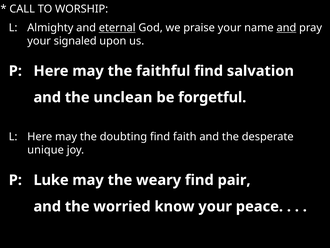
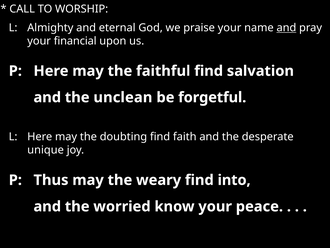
eternal underline: present -> none (117, 28)
signaled: signaled -> financial (75, 41)
Luke: Luke -> Thus (51, 180)
pair: pair -> into (234, 180)
